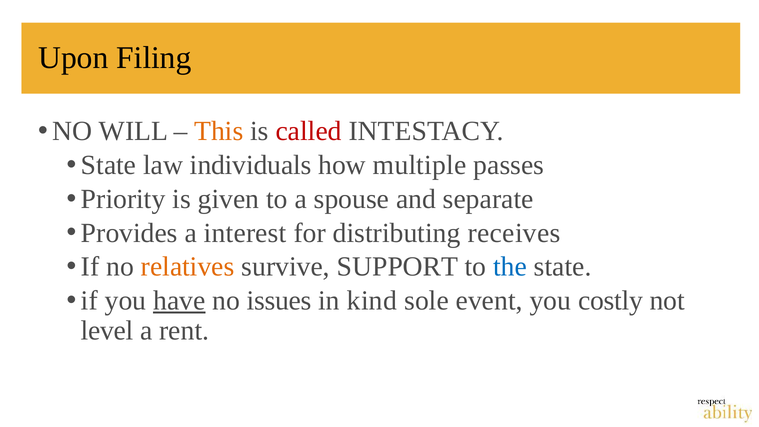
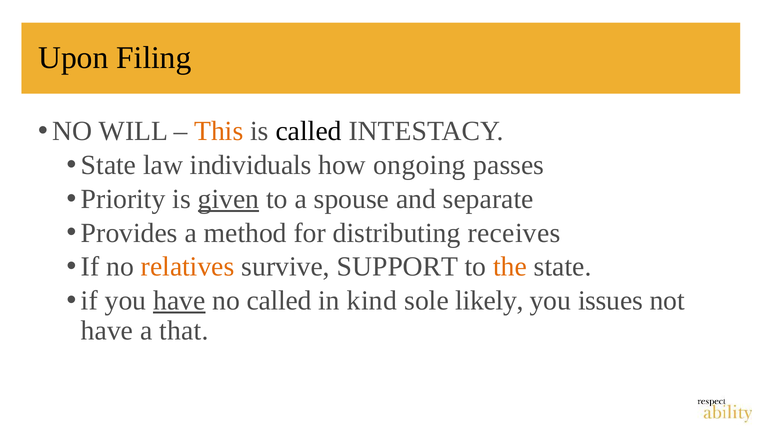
called colour: red -> black (309, 131)
multiple: multiple -> ongoing (420, 165)
given underline: none -> present (228, 199)
interest: interest -> method (245, 233)
the colour: blue -> orange (510, 267)
no issues: issues -> called (279, 301)
event: event -> likely (489, 301)
costly: costly -> issues (610, 301)
level: level -> have (107, 331)
rent: rent -> that (184, 331)
